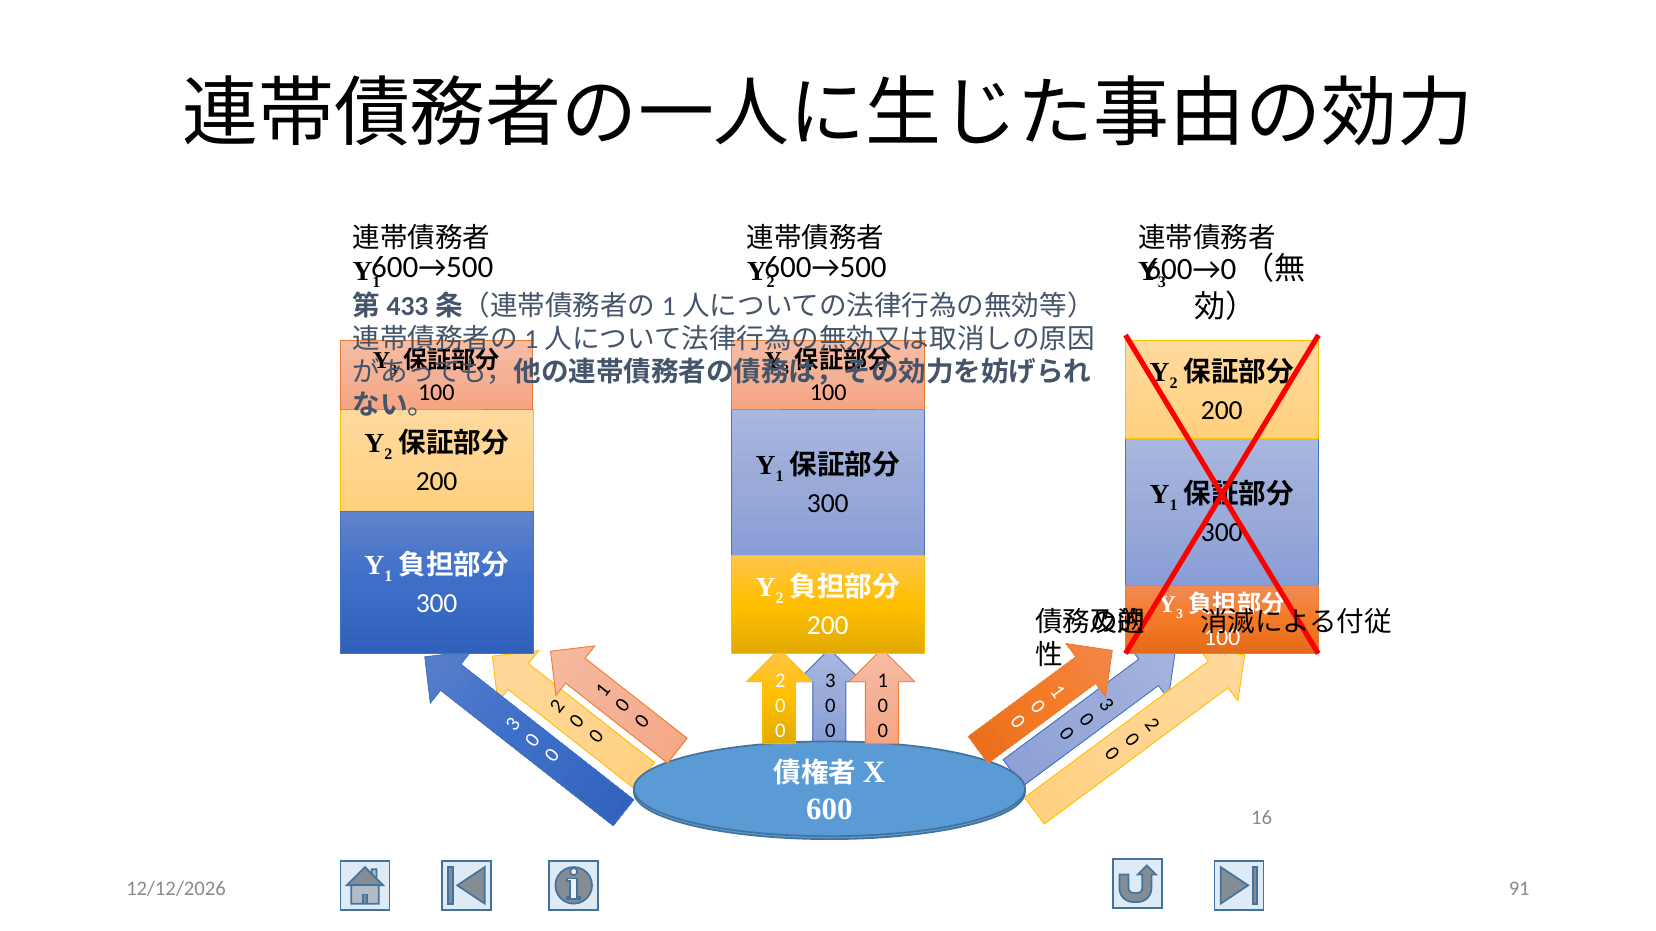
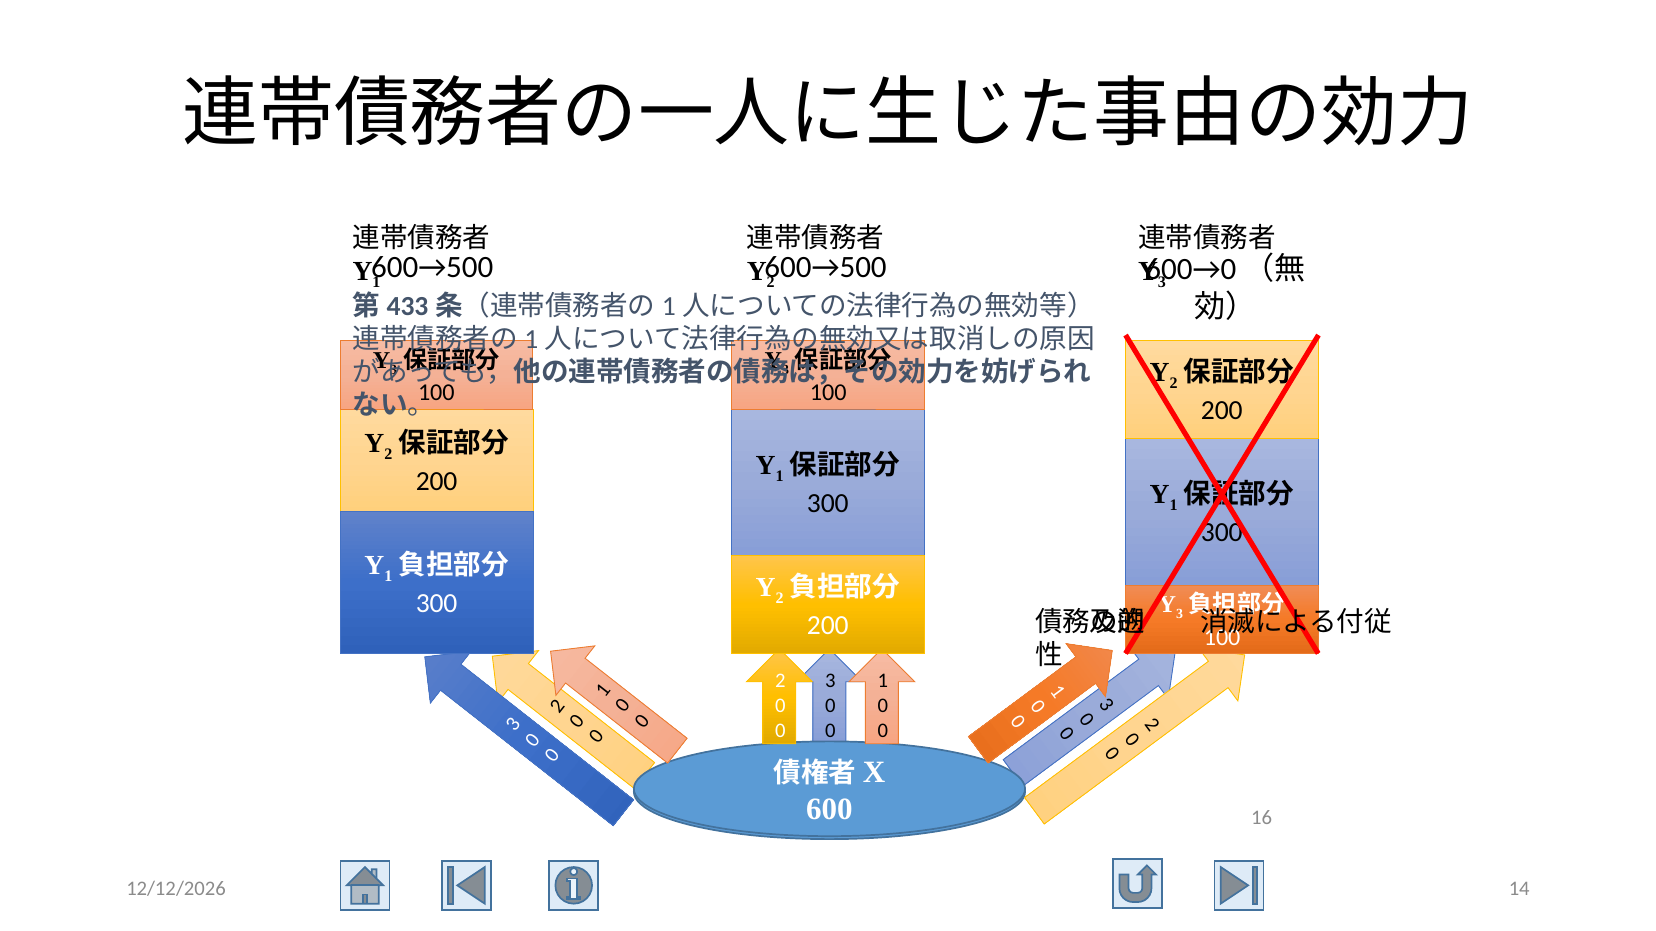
91: 91 -> 14 (1519, 889)
